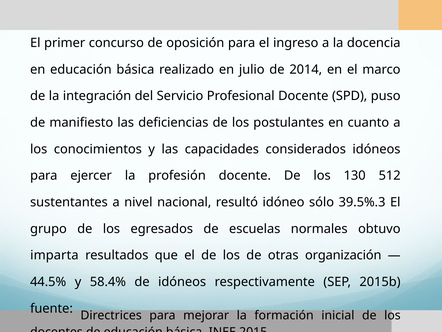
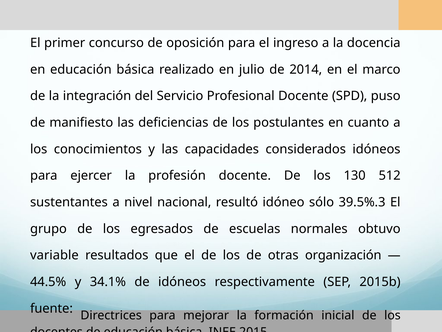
imparta: imparta -> variable (54, 255)
58.4%: 58.4% -> 34.1% (108, 282)
